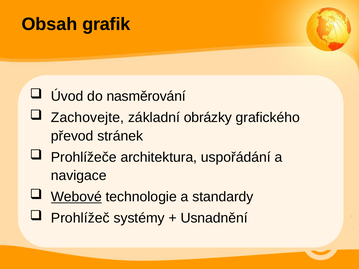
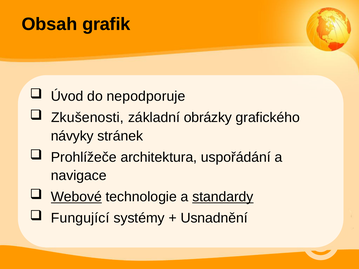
nasměrování: nasměrování -> nepodporuje (146, 96)
Zachovejte: Zachovejte -> Zkušenosti (87, 118)
převod: převod -> návyky (72, 136)
standardy underline: none -> present (223, 197)
Prohlížeč: Prohlížeč -> Fungující (80, 218)
